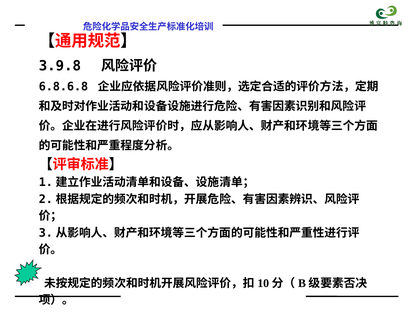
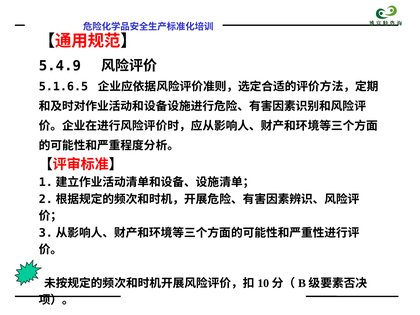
3.9.8: 3.9.8 -> 5.4.9 (60, 66)
6.8.6.8: 6.8.6.8 -> 5.1.6.5 (63, 87)
